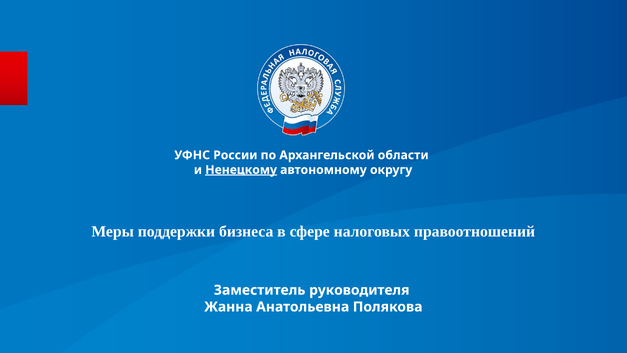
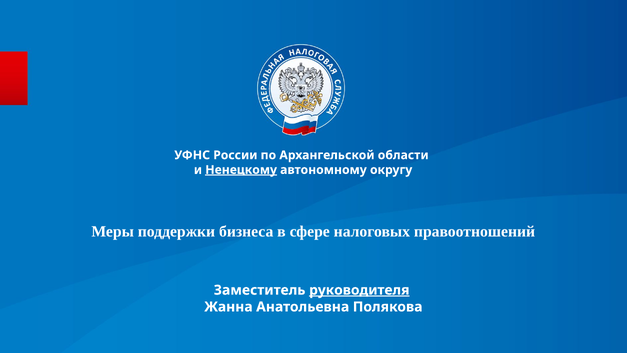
руководителя underline: none -> present (359, 290)
